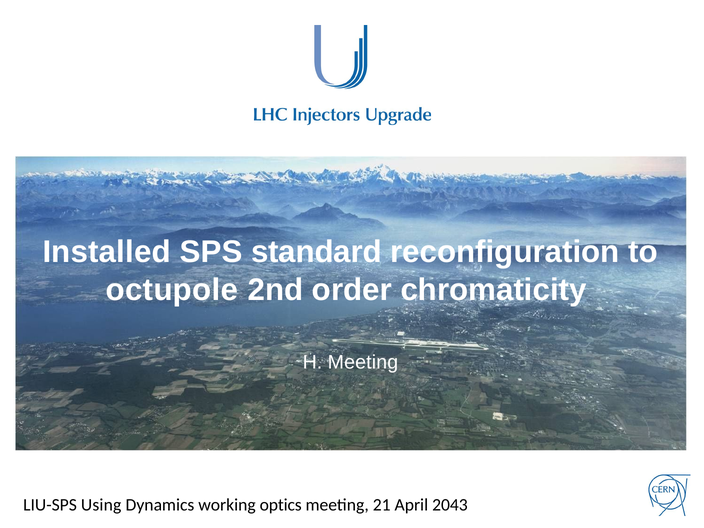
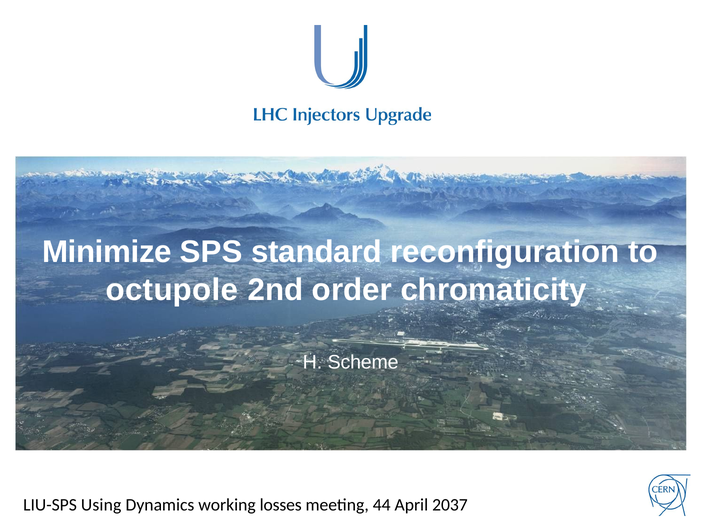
Installed: Installed -> Minimize (107, 252)
H Meeting: Meeting -> Scheme (363, 362)
optics: optics -> losses (281, 505)
21: 21 -> 44 (382, 505)
2043: 2043 -> 2037 (450, 505)
